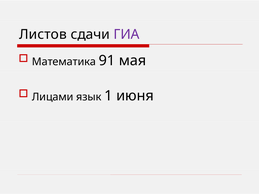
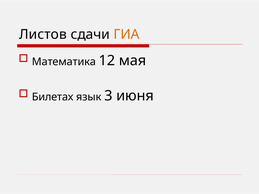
ГИА colour: purple -> orange (126, 35)
91: 91 -> 12 (107, 61)
Лицами: Лицами -> Билетах (53, 97)
1: 1 -> 3 (108, 96)
